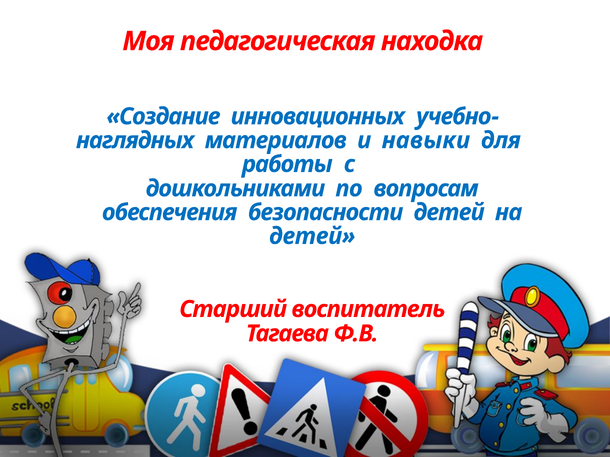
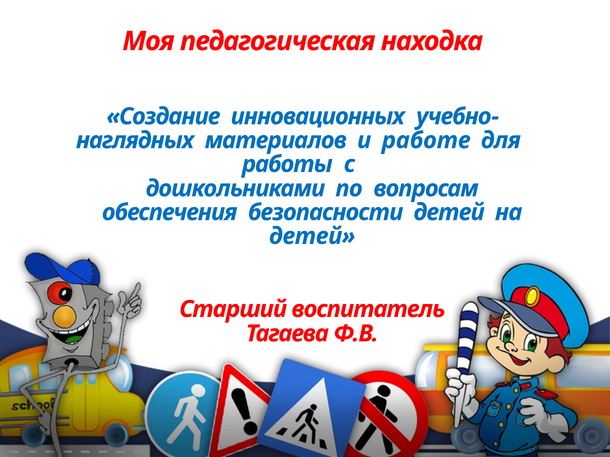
навыки: навыки -> работе (426, 141)
